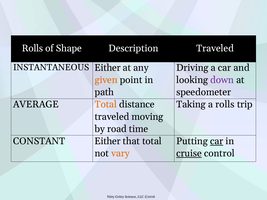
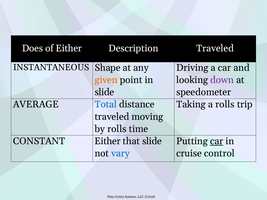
Rolls: Rolls -> Does (33, 48)
of Shape: Shape -> Either (69, 48)
INSTANTANEOUS Either: Either -> Shape (108, 68)
path: path -> slide (104, 92)
Total colour: orange -> blue (106, 105)
by road: road -> rolls (117, 129)
that total: total -> slide (152, 141)
vary colour: orange -> blue (120, 153)
cruise underline: present -> none (189, 153)
